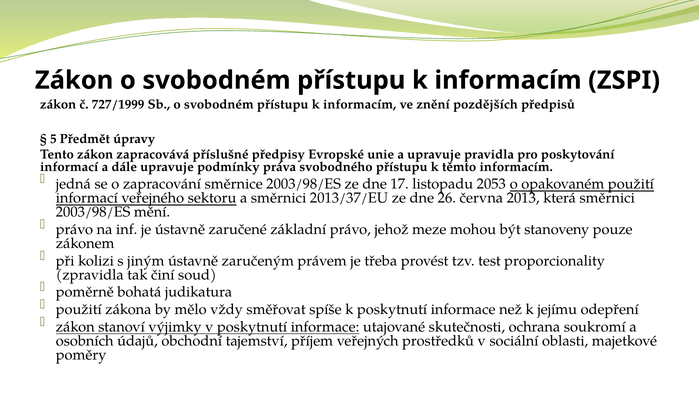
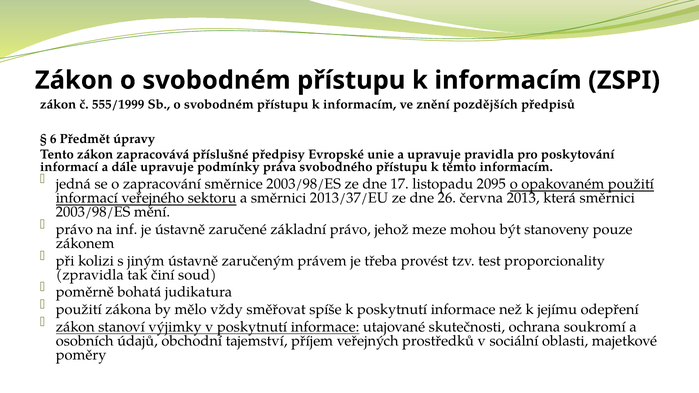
727/1999: 727/1999 -> 555/1999 (118, 105)
5: 5 -> 6 (53, 139)
2053: 2053 -> 2095 (491, 184)
